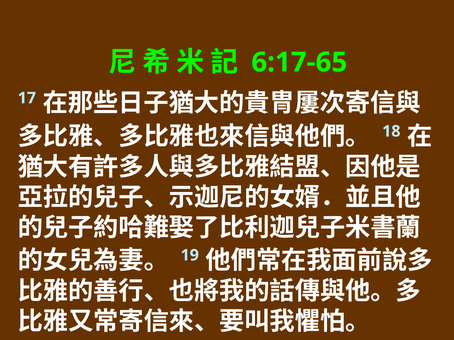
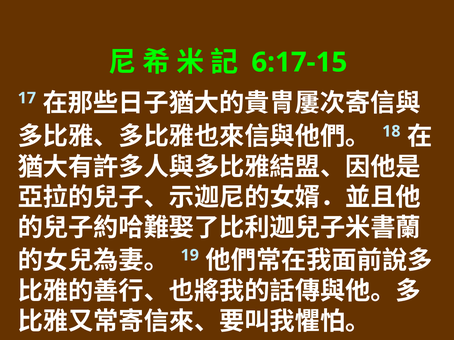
6:17-65: 6:17-65 -> 6:17-15 (299, 62)
